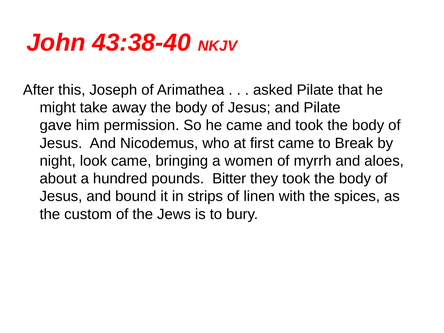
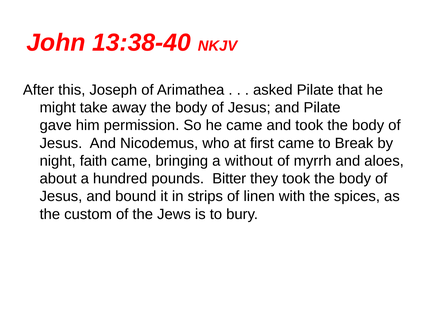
43:38-40: 43:38-40 -> 13:38-40 (142, 43)
look: look -> faith (93, 161)
women: women -> without (249, 161)
